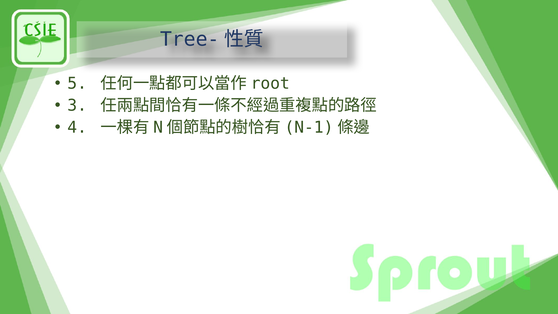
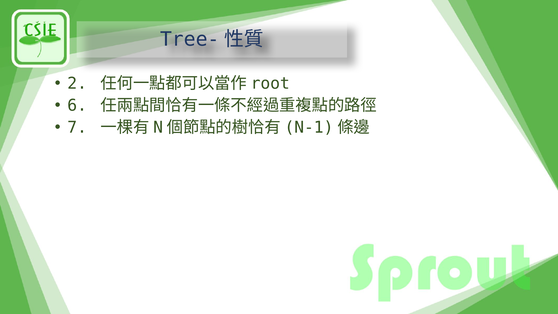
5: 5 -> 2 (77, 83)
3: 3 -> 6 (77, 105)
4: 4 -> 7 (77, 127)
